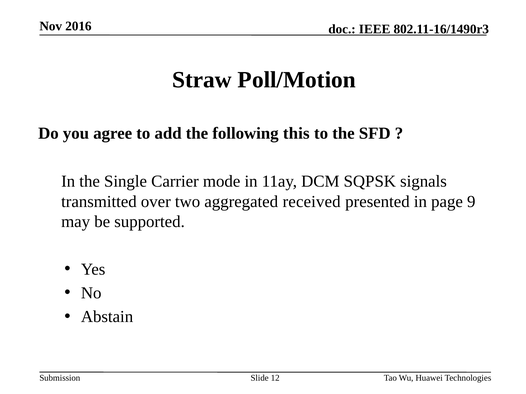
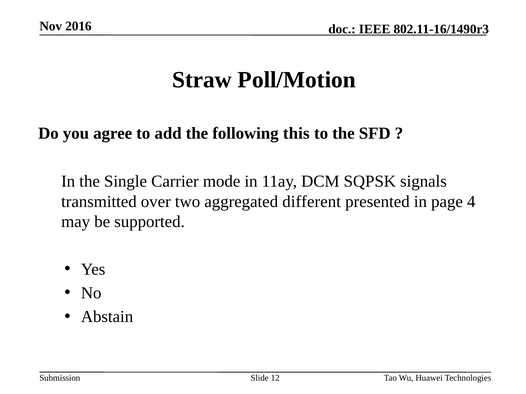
received: received -> different (312, 202)
9: 9 -> 4 (471, 202)
